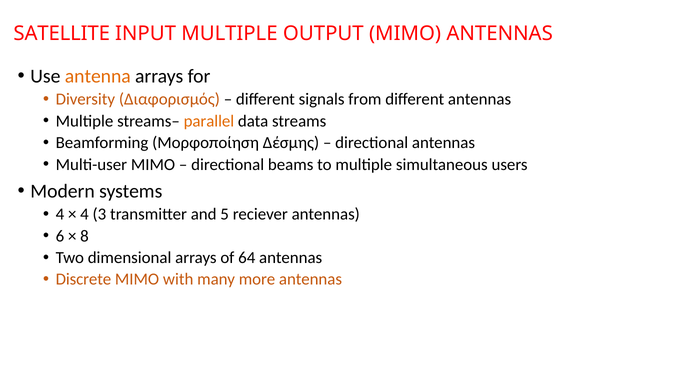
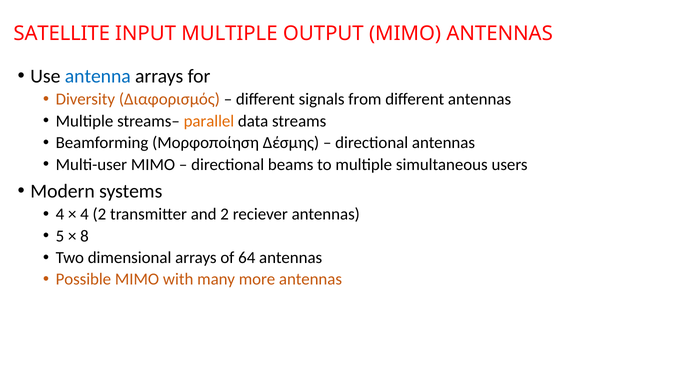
antenna colour: orange -> blue (98, 76)
4 3: 3 -> 2 (99, 215)
and 5: 5 -> 2 (225, 215)
6: 6 -> 5 (60, 236)
Discrete: Discrete -> Possible (83, 280)
